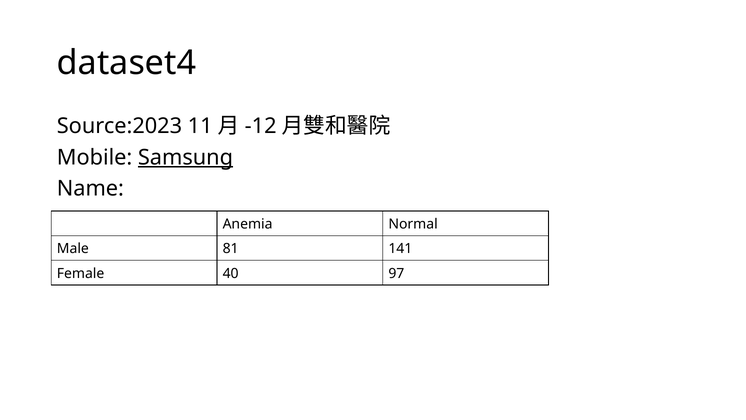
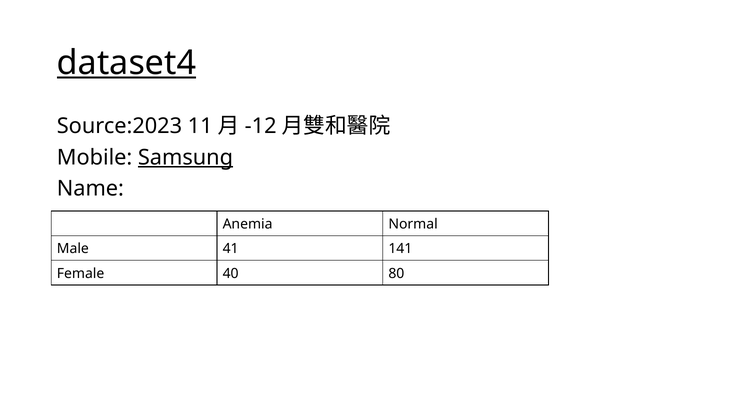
dataset4 underline: none -> present (127, 63)
81: 81 -> 41 (231, 249)
97: 97 -> 80 (396, 273)
